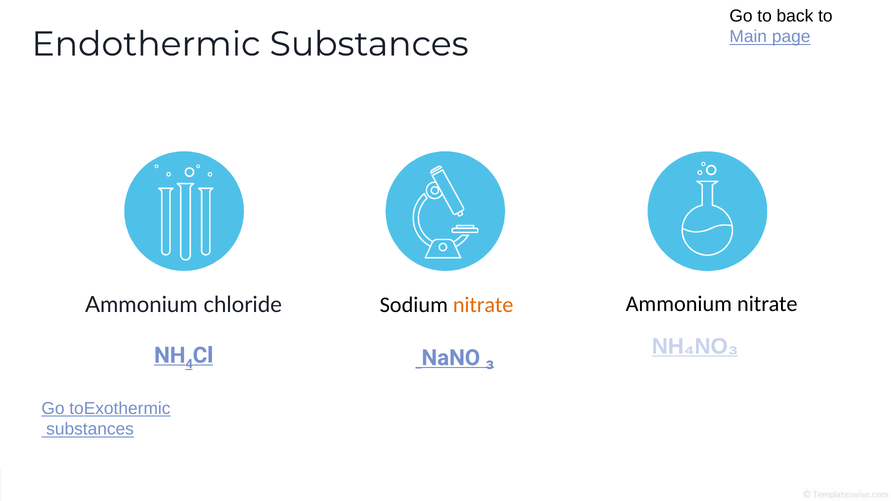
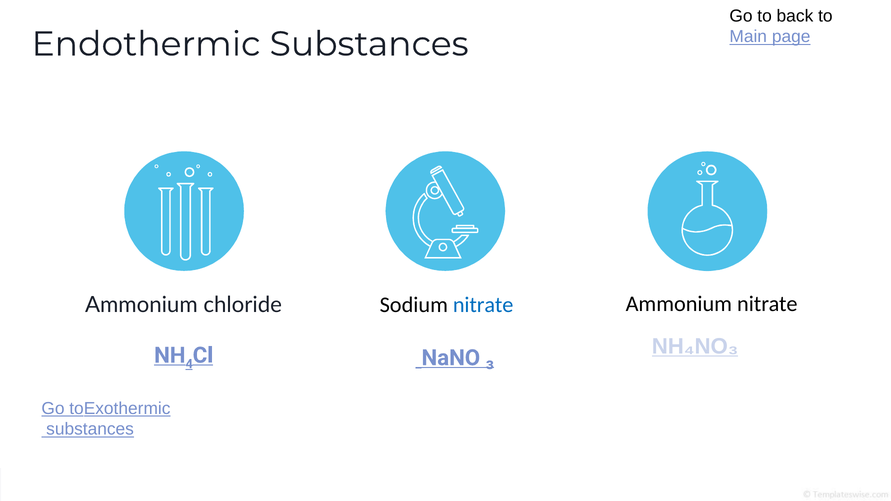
nitrate colour: orange -> blue (483, 305)
